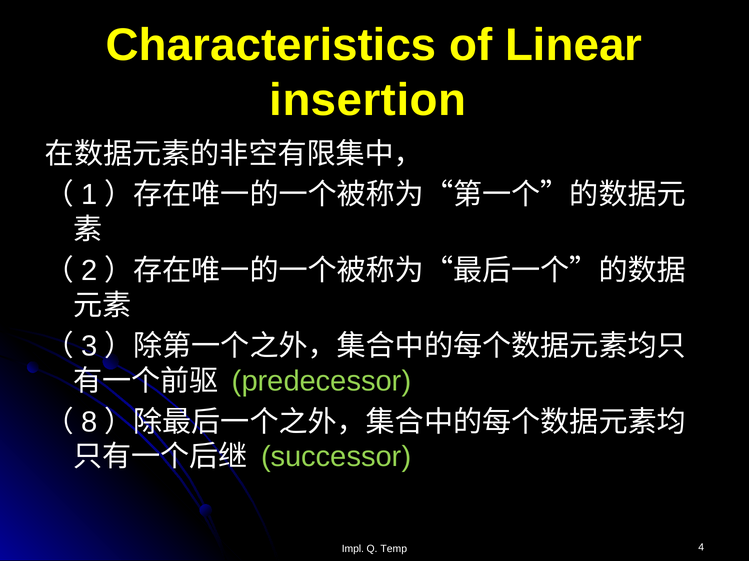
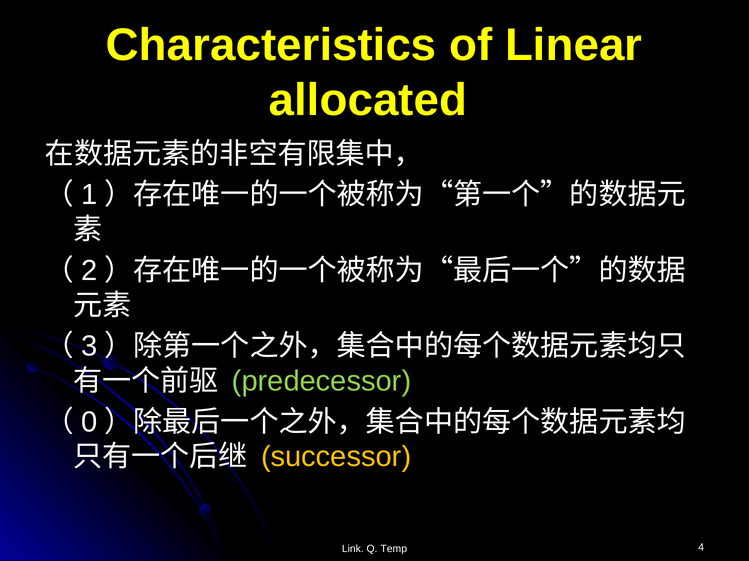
insertion: insertion -> allocated (368, 100)
8: 8 -> 0 (89, 423)
successor colour: light green -> yellow (336, 457)
Impl: Impl -> Link (353, 550)
